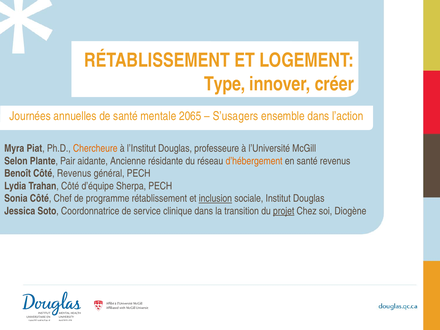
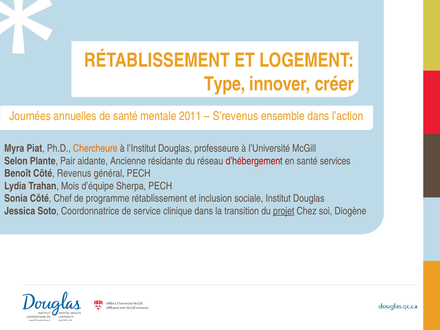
2065: 2065 -> 2011 (190, 116)
S’usagers: S’usagers -> S’revenus (235, 116)
d’hébergement colour: orange -> red (254, 161)
santé revenus: revenus -> services (335, 161)
Trahan Côté: Côté -> Mois (70, 186)
inclusion underline: present -> none (215, 198)
